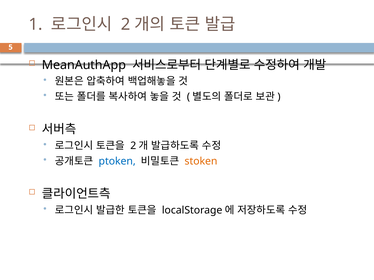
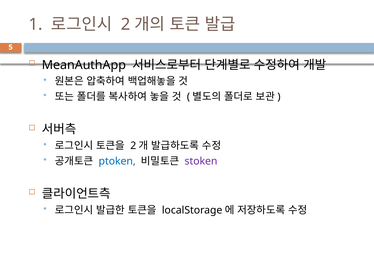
stoken colour: orange -> purple (201, 161)
